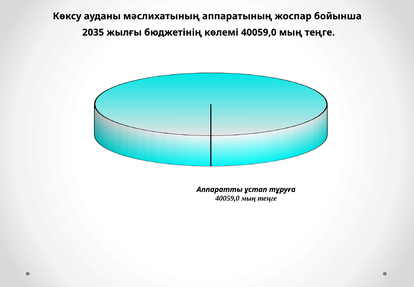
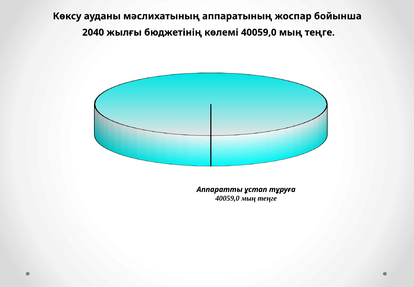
2035: 2035 -> 2040 (93, 32)
